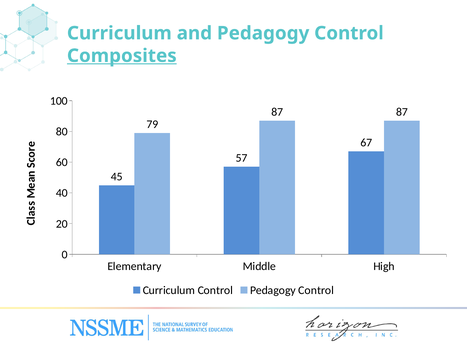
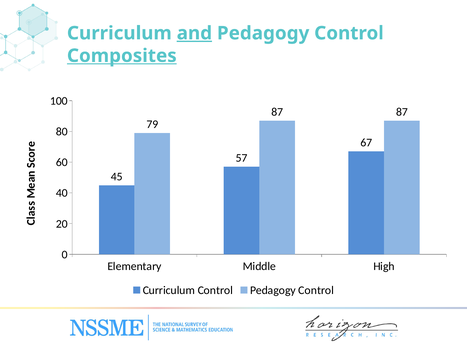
and underline: none -> present (194, 33)
